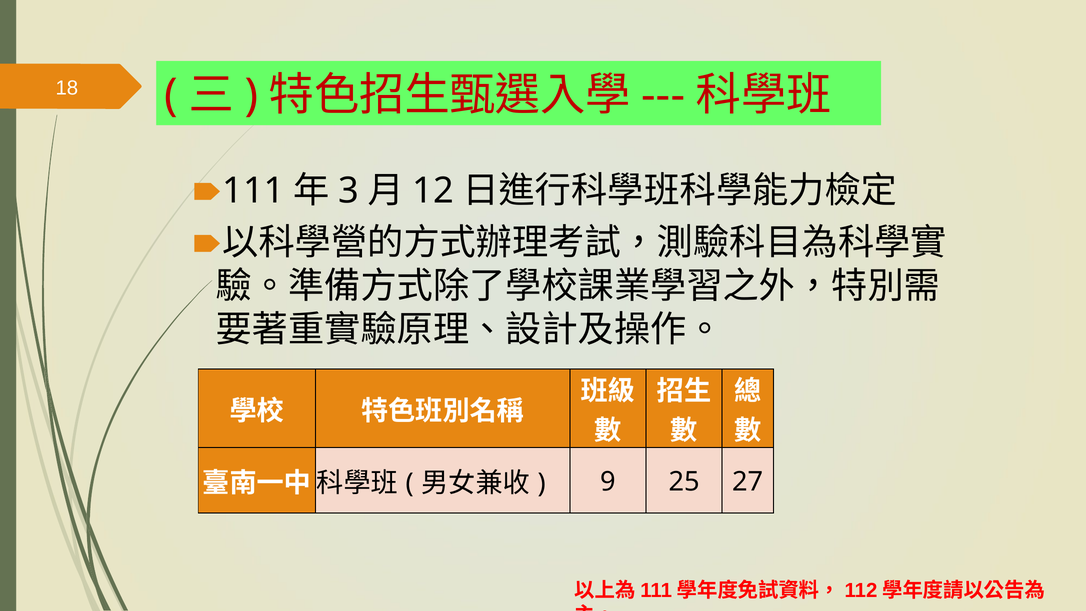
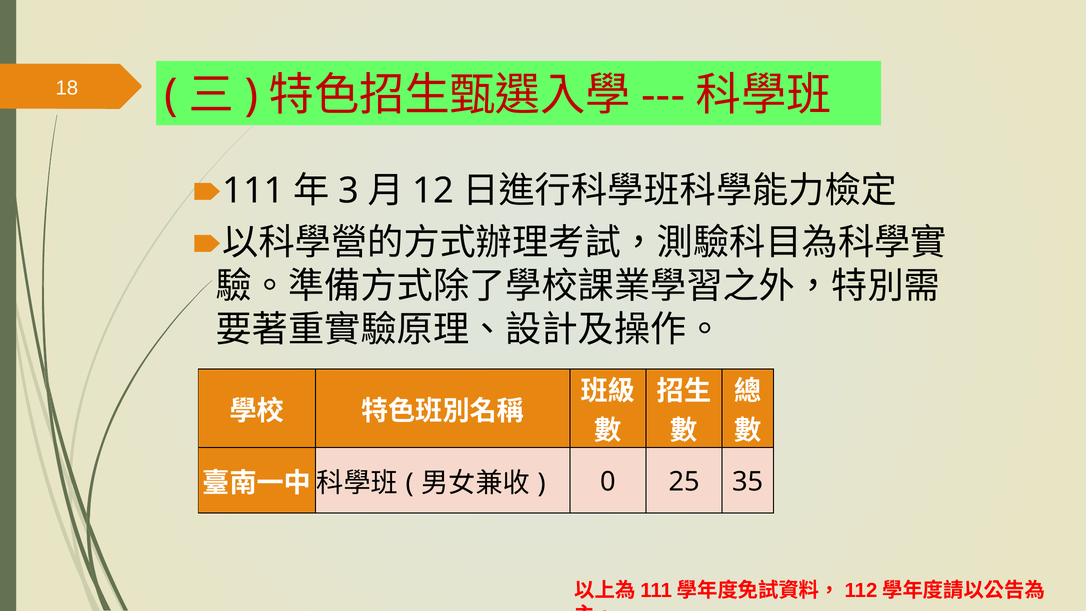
9: 9 -> 0 (608, 482)
27: 27 -> 35 (748, 482)
